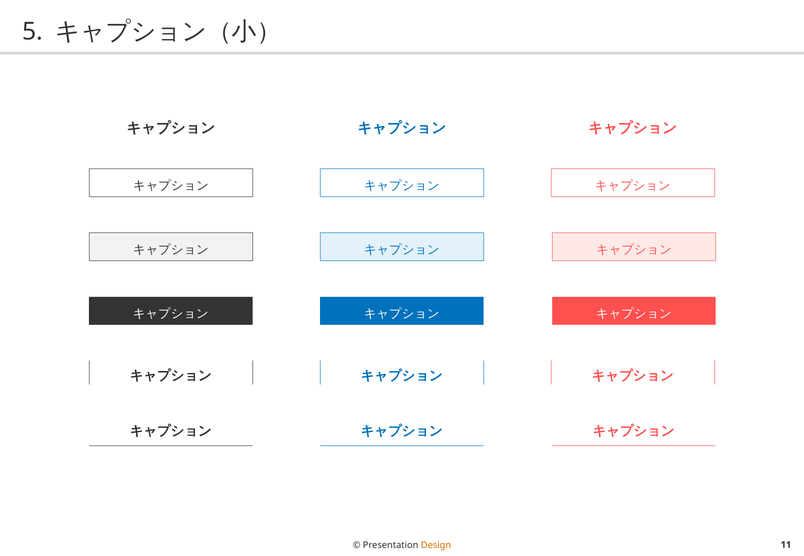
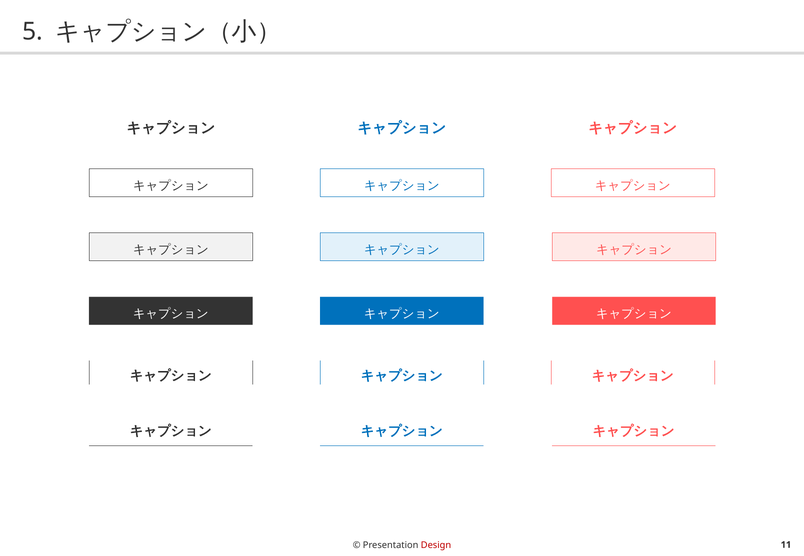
Design colour: orange -> red (436, 546)
